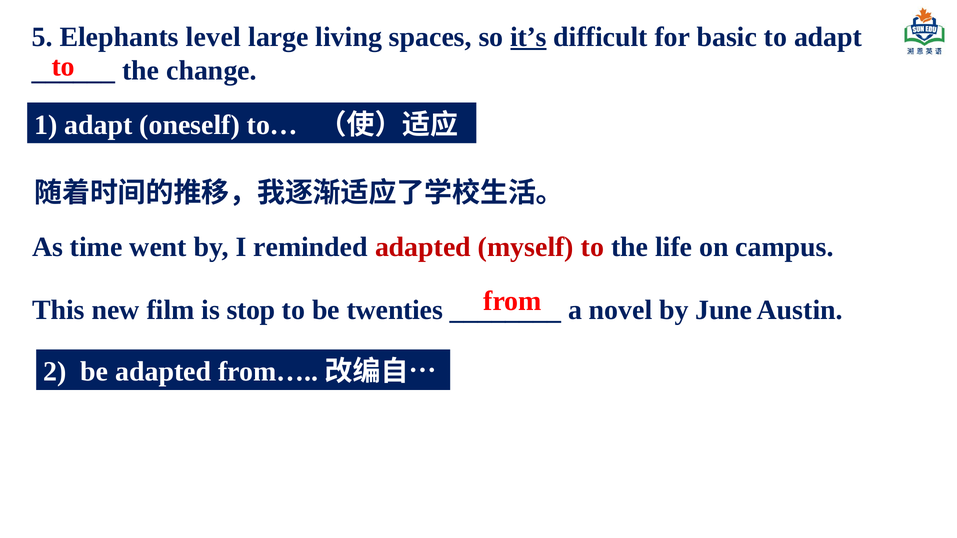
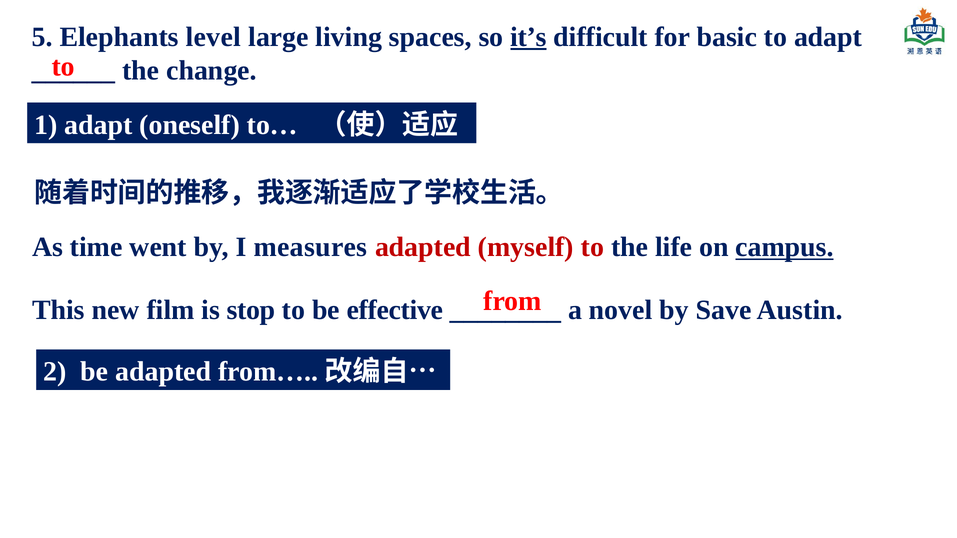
reminded: reminded -> measures (310, 247)
campus underline: none -> present (785, 247)
twenties: twenties -> effective (395, 310)
June: June -> Save (724, 310)
